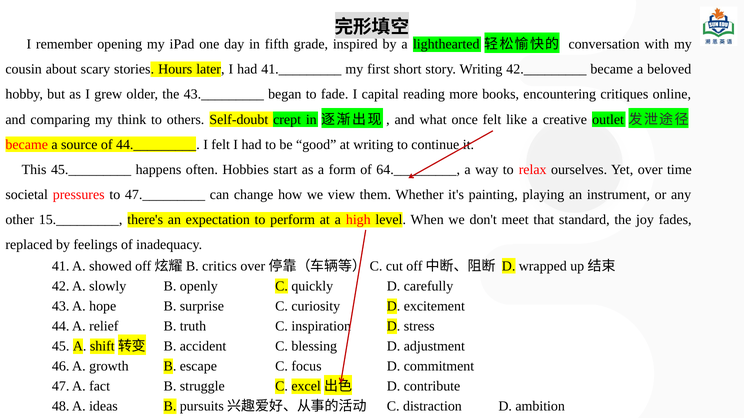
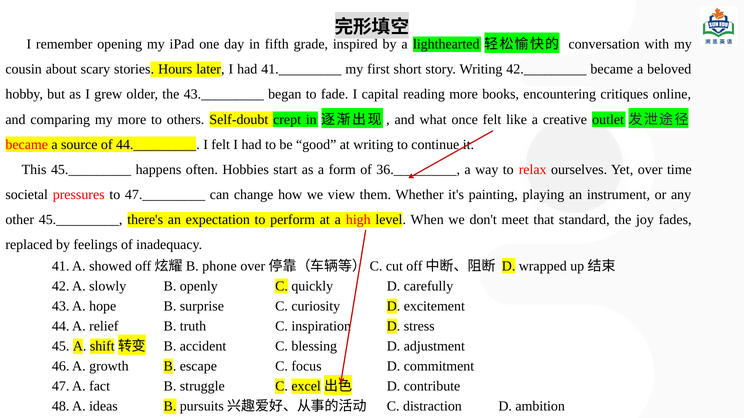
my think: think -> more (132, 120)
64._________: 64._________ -> 36._________ (418, 170)
other 15._________: 15._________ -> 45._________ (81, 220)
critics: critics -> phone (219, 266)
